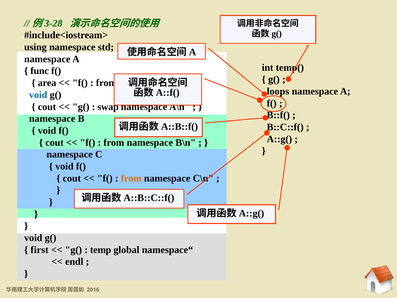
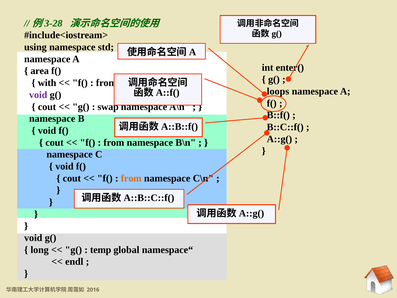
temp(: temp( -> enter( (290, 67)
func: func -> area (40, 71)
area: area -> with (47, 83)
void colour: blue -> purple (38, 95)
first: first -> long (40, 250)
